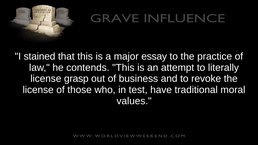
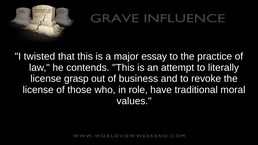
stained: stained -> twisted (39, 57)
test: test -> role (138, 90)
